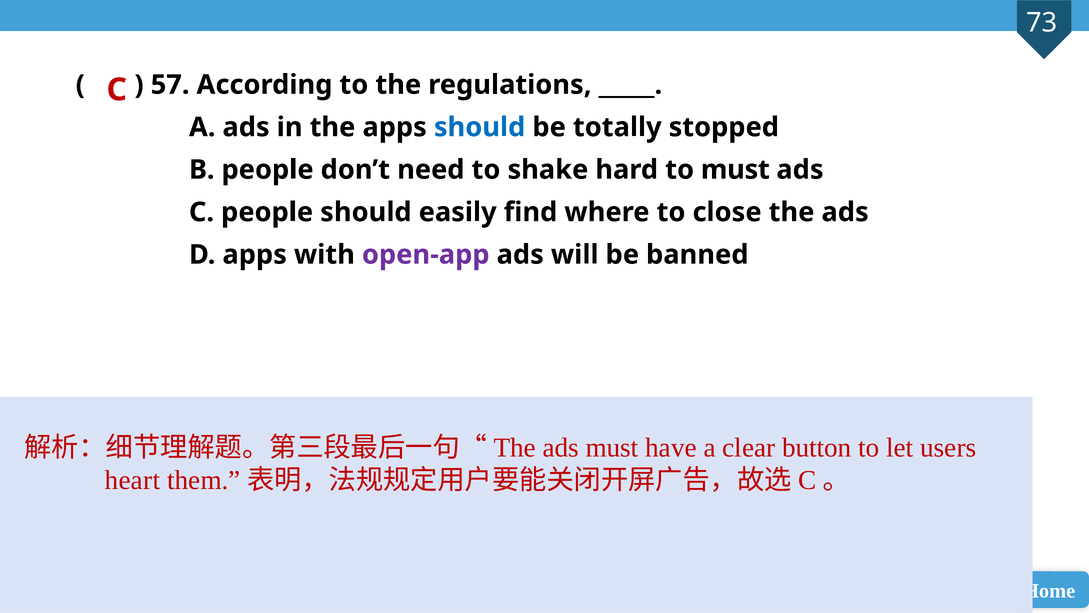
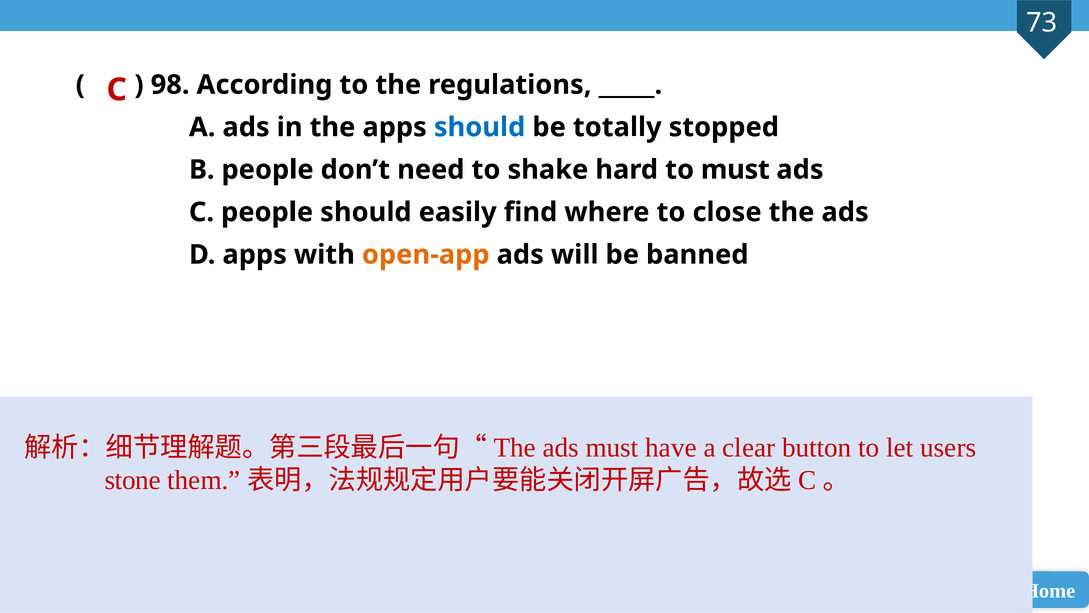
57: 57 -> 98 (170, 85)
open-app colour: purple -> orange (426, 254)
heart: heart -> stone (133, 480)
